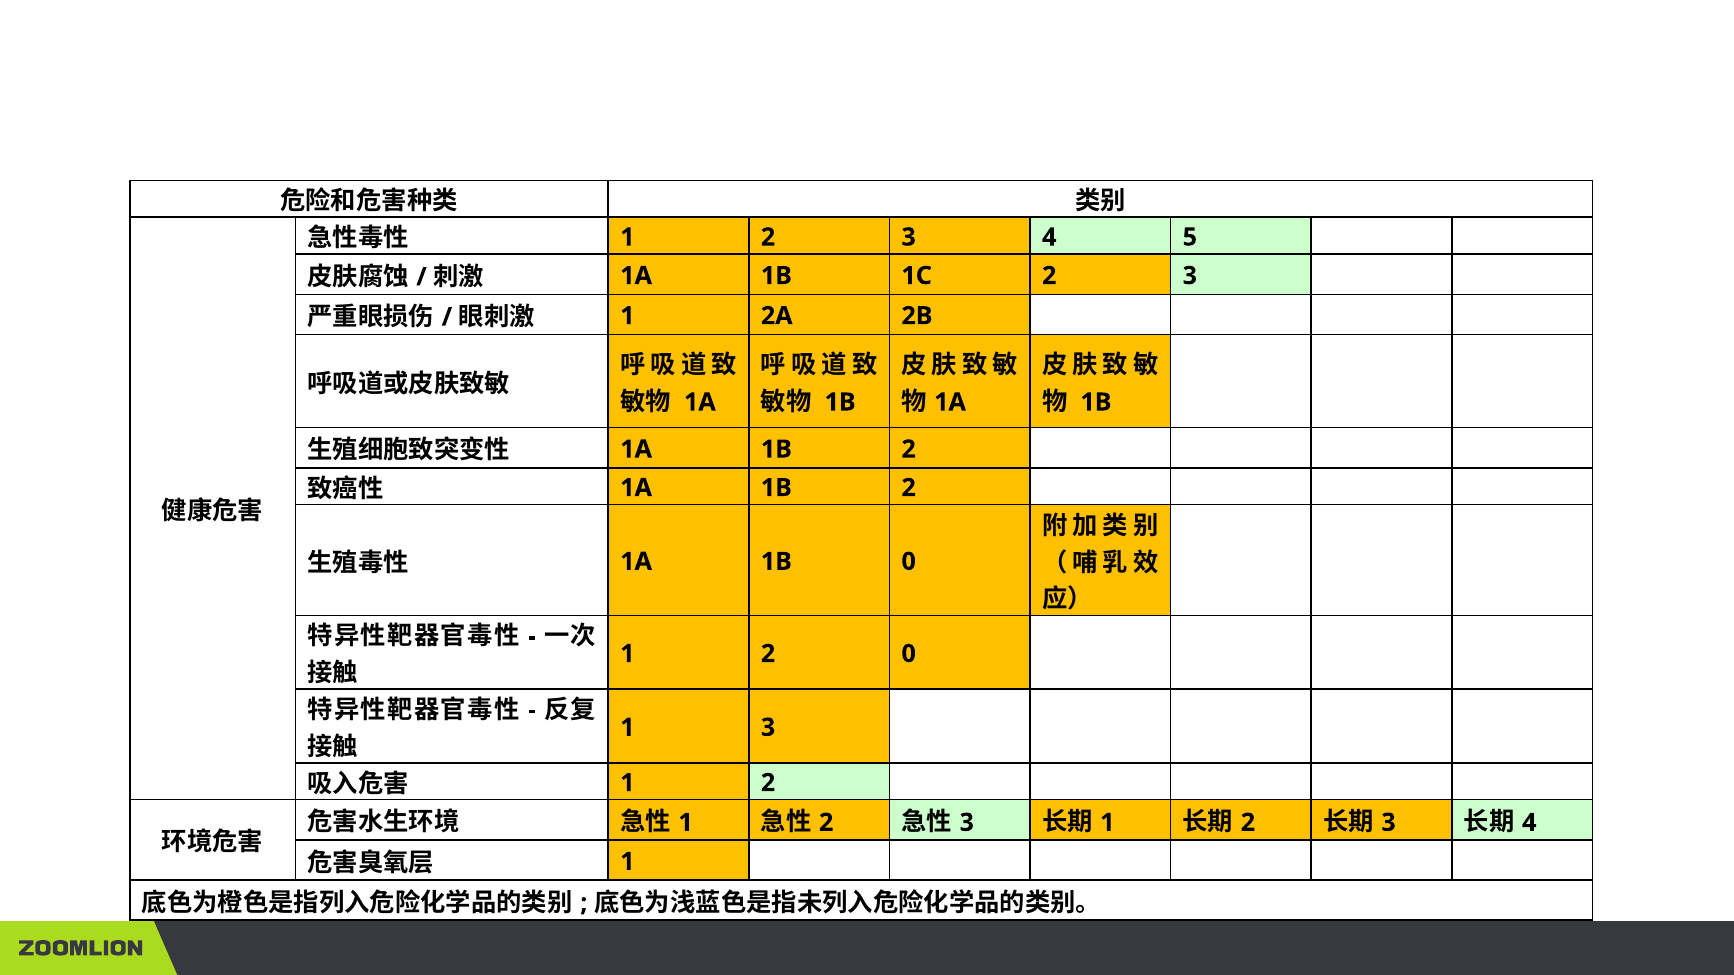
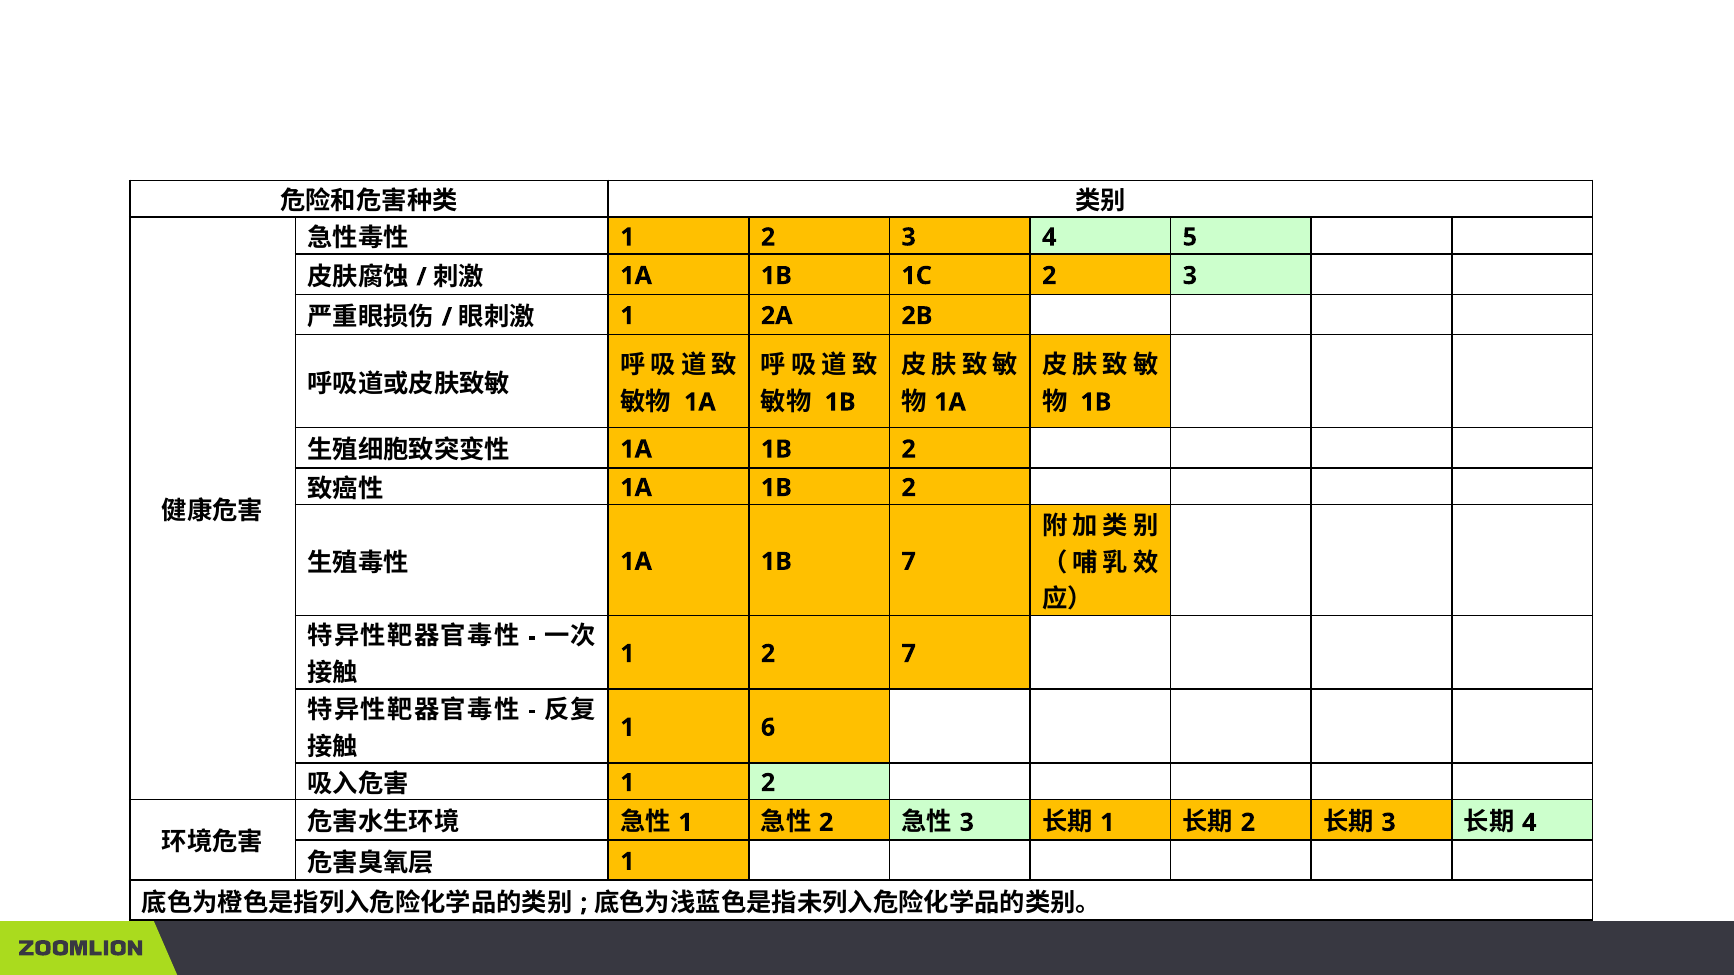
1B 0: 0 -> 7 (909, 562)
2 0: 0 -> 7 (909, 654)
1 3: 3 -> 6 (768, 728)
